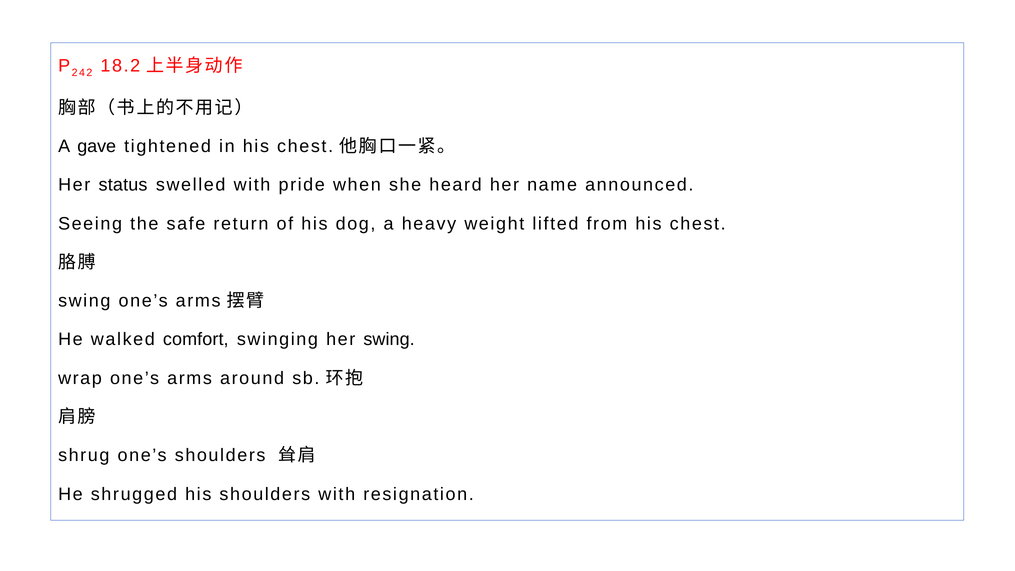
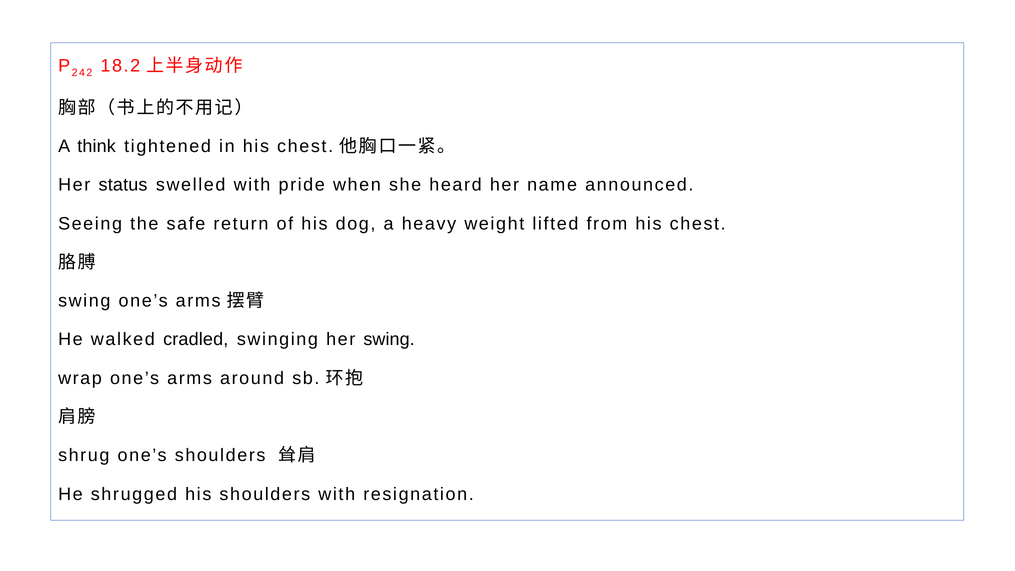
gave: gave -> think (97, 146)
comfort: comfort -> cradled (196, 340)
